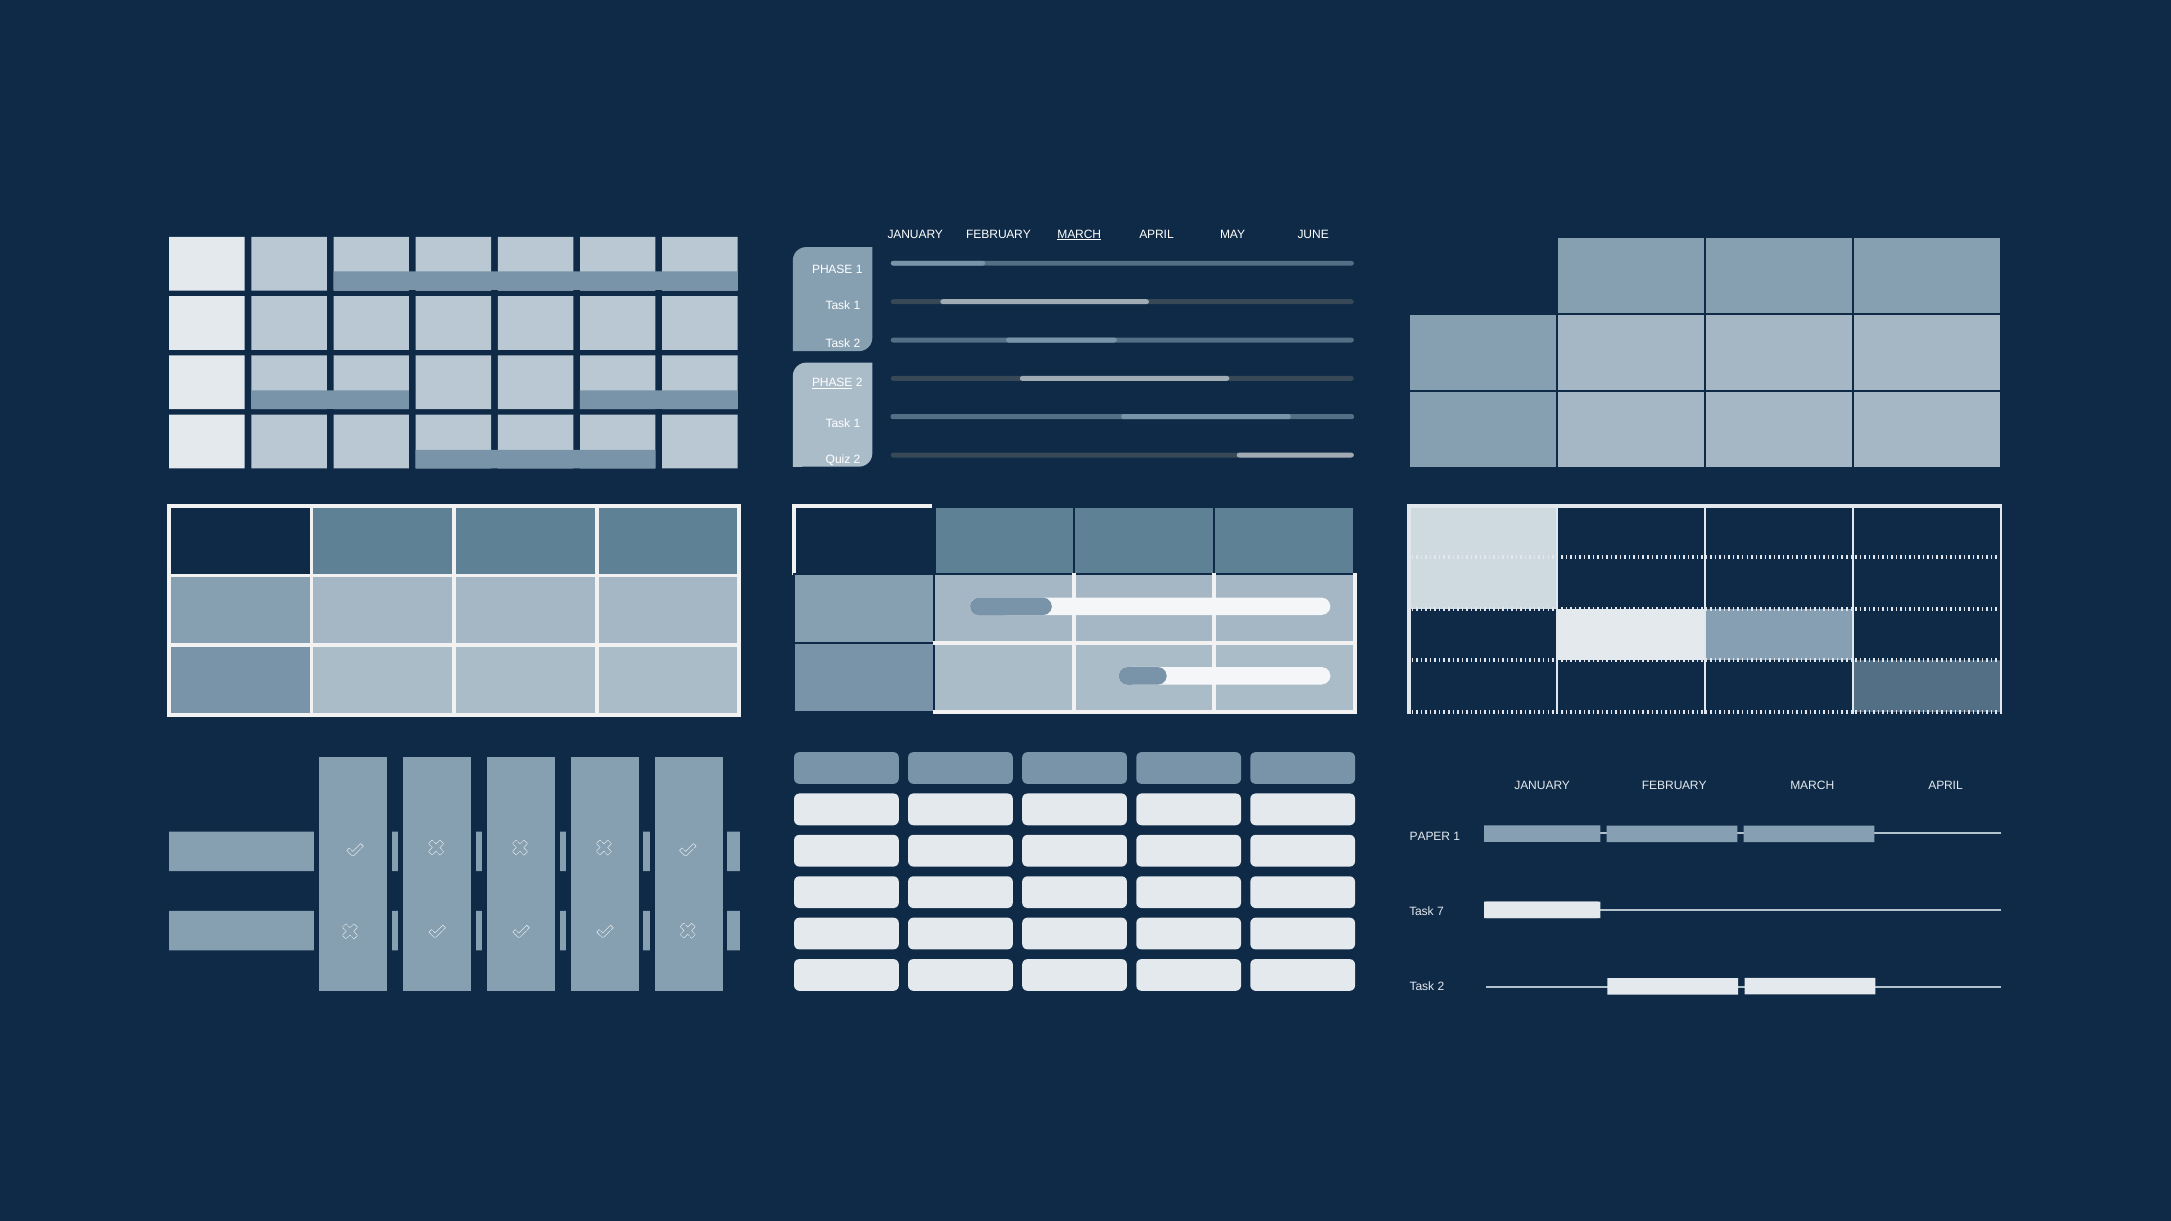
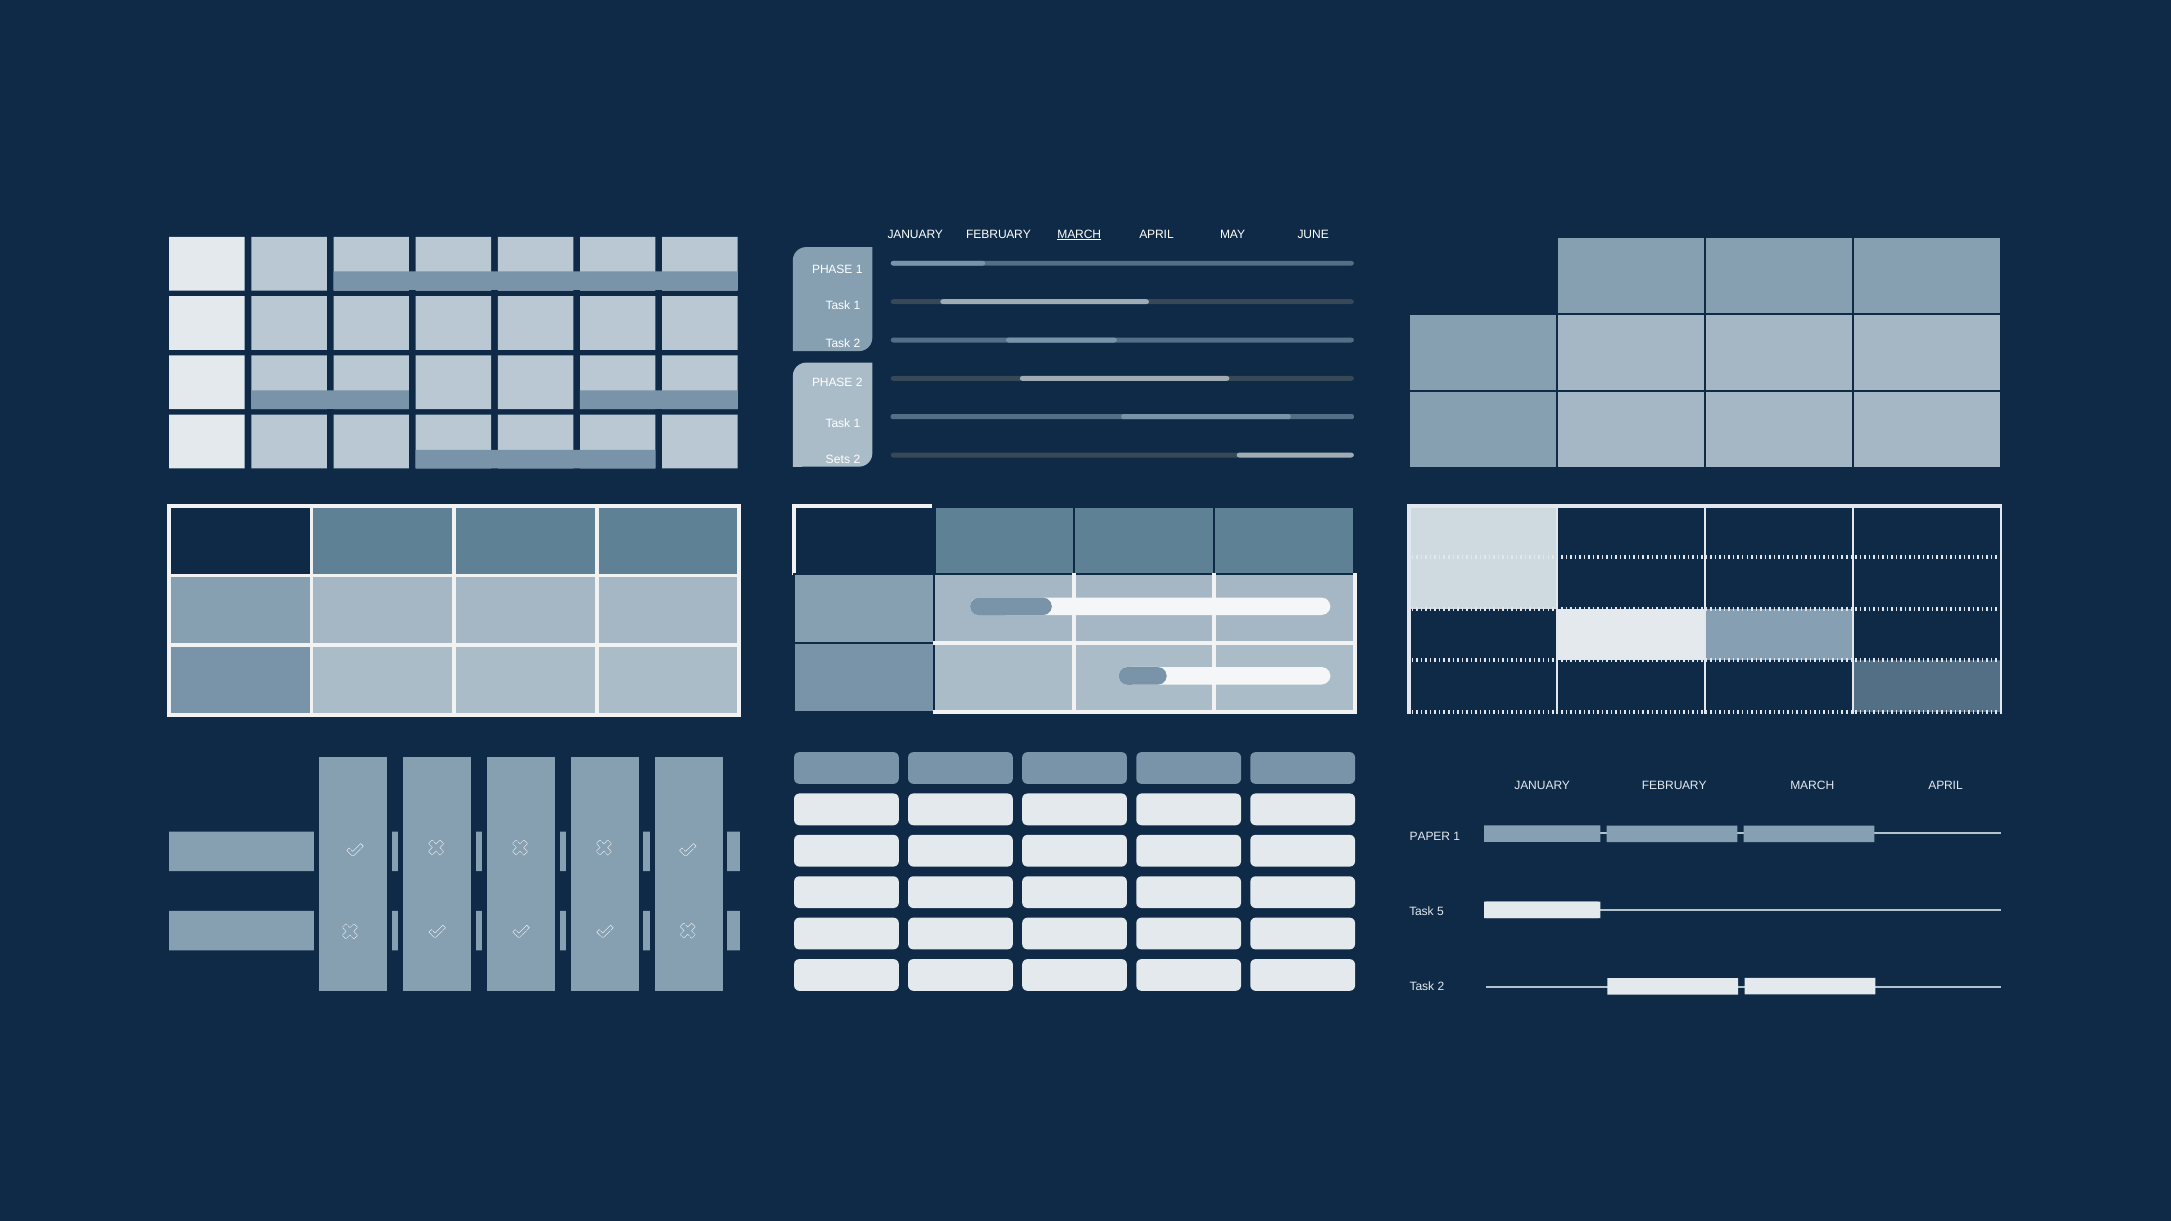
PHASE underline: present -> none (832, 383)
Quiz: Quiz -> Sets (838, 460)
7: 7 -> 5 (1440, 912)
